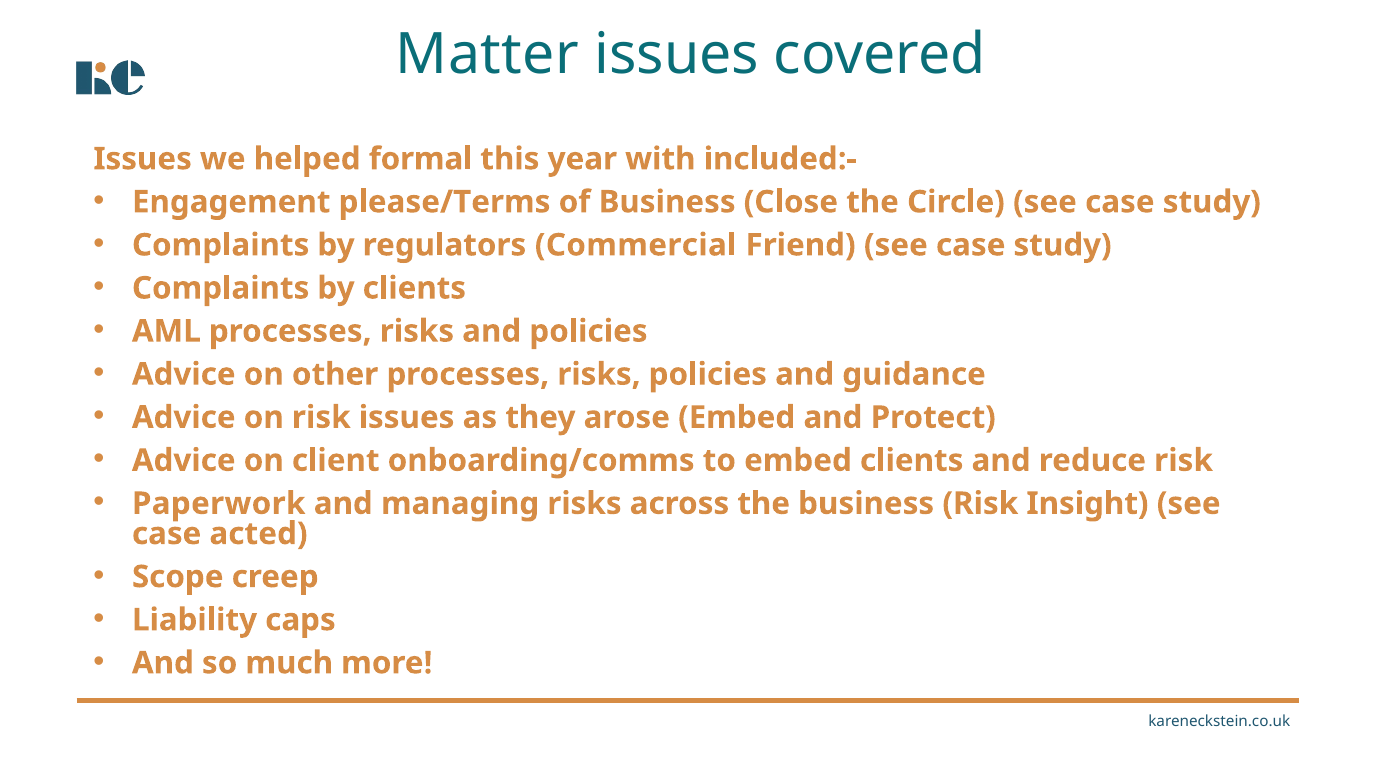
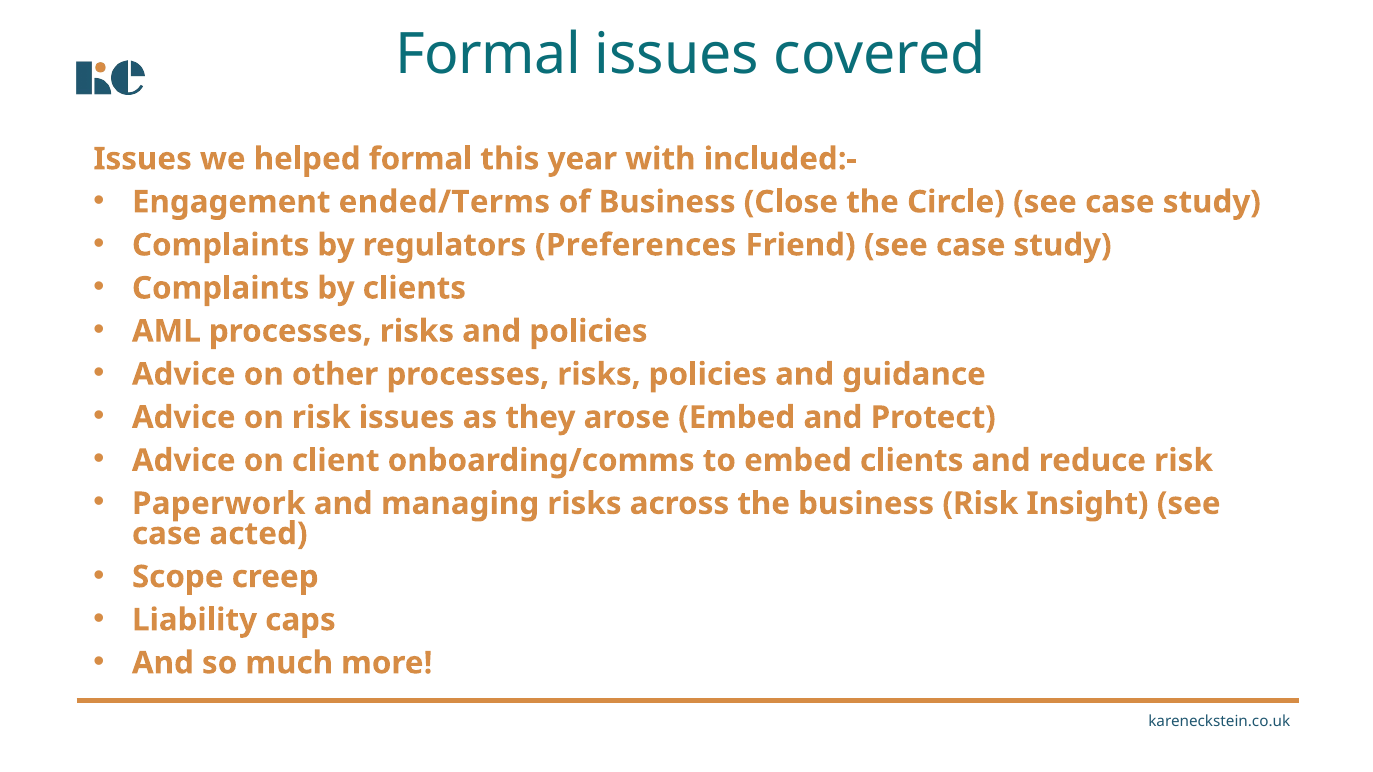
Matter: Matter -> Formal (488, 54)
please/Terms: please/Terms -> ended/Terms (444, 202)
Commercial: Commercial -> Preferences (636, 245)
